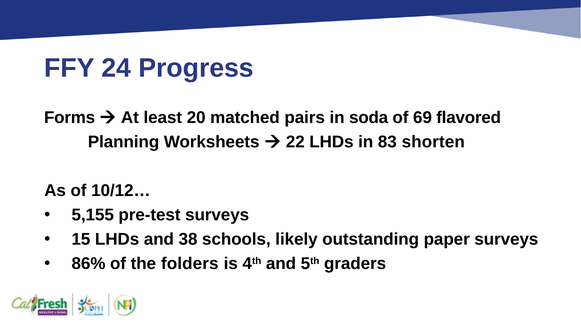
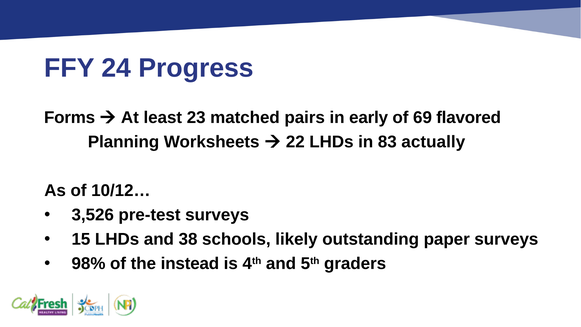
20: 20 -> 23 (196, 117)
soda: soda -> early (369, 117)
shorten: shorten -> actually (433, 142)
5,155: 5,155 -> 3,526 (93, 215)
86%: 86% -> 98% (88, 263)
folders: folders -> instead (190, 263)
